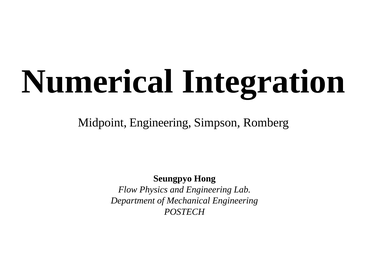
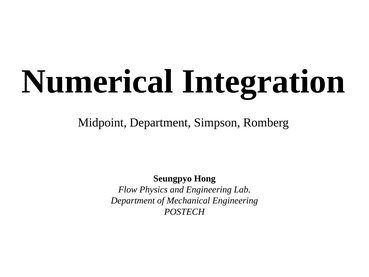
Midpoint Engineering: Engineering -> Department (160, 123)
